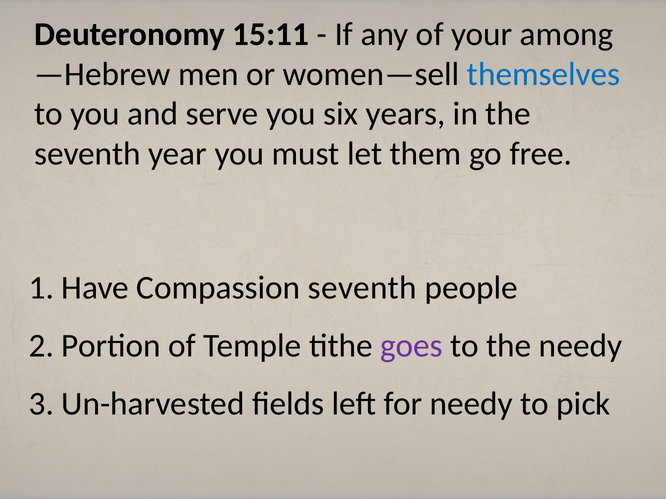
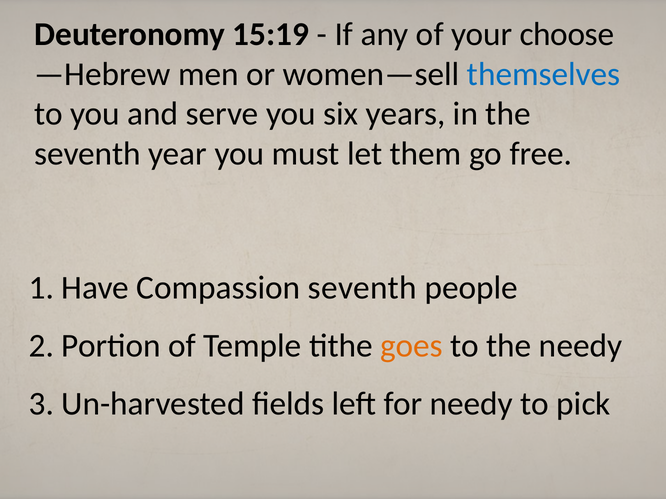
15:11: 15:11 -> 15:19 (271, 34)
among: among -> choose (567, 34)
goes colour: purple -> orange (412, 346)
